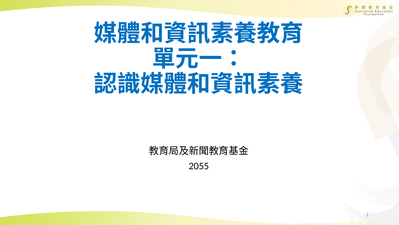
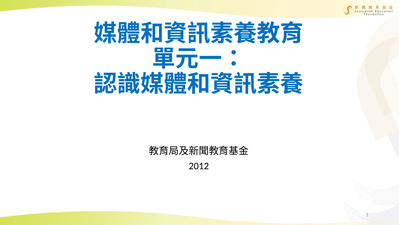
2055: 2055 -> 2012 (199, 166)
